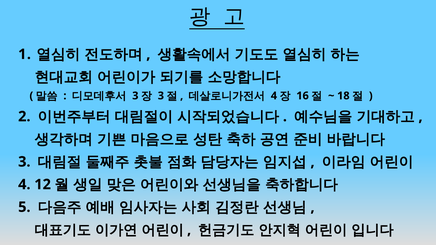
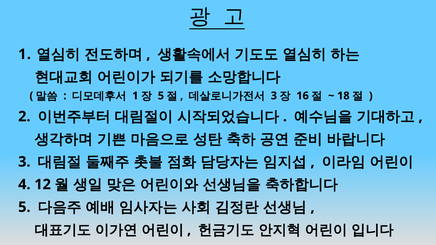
3: 3 -> 1 (135, 96)
3: 3 -> 5 (161, 96)
4: 4 -> 3 (274, 96)
